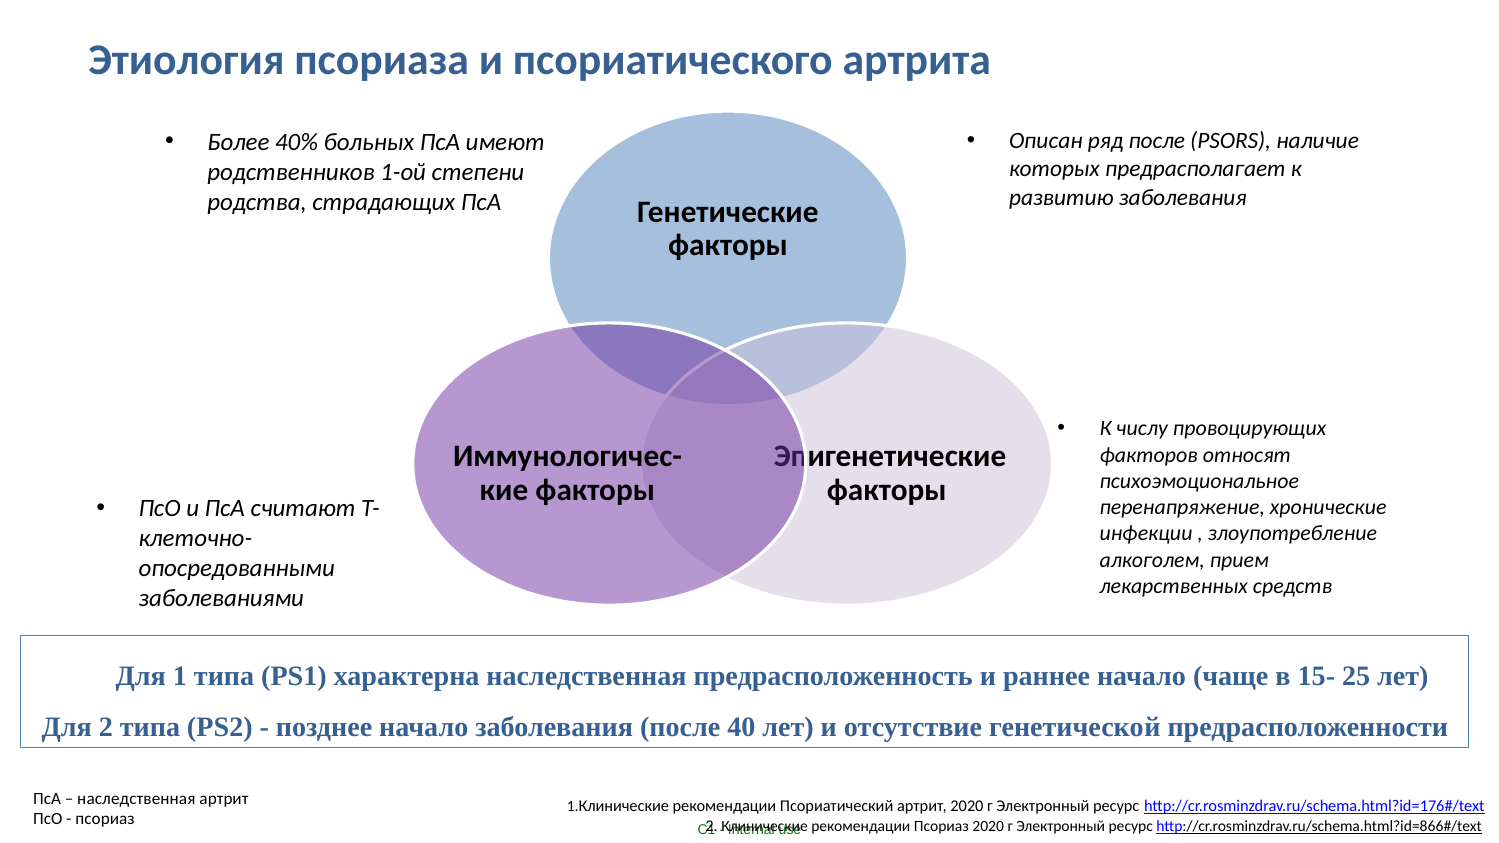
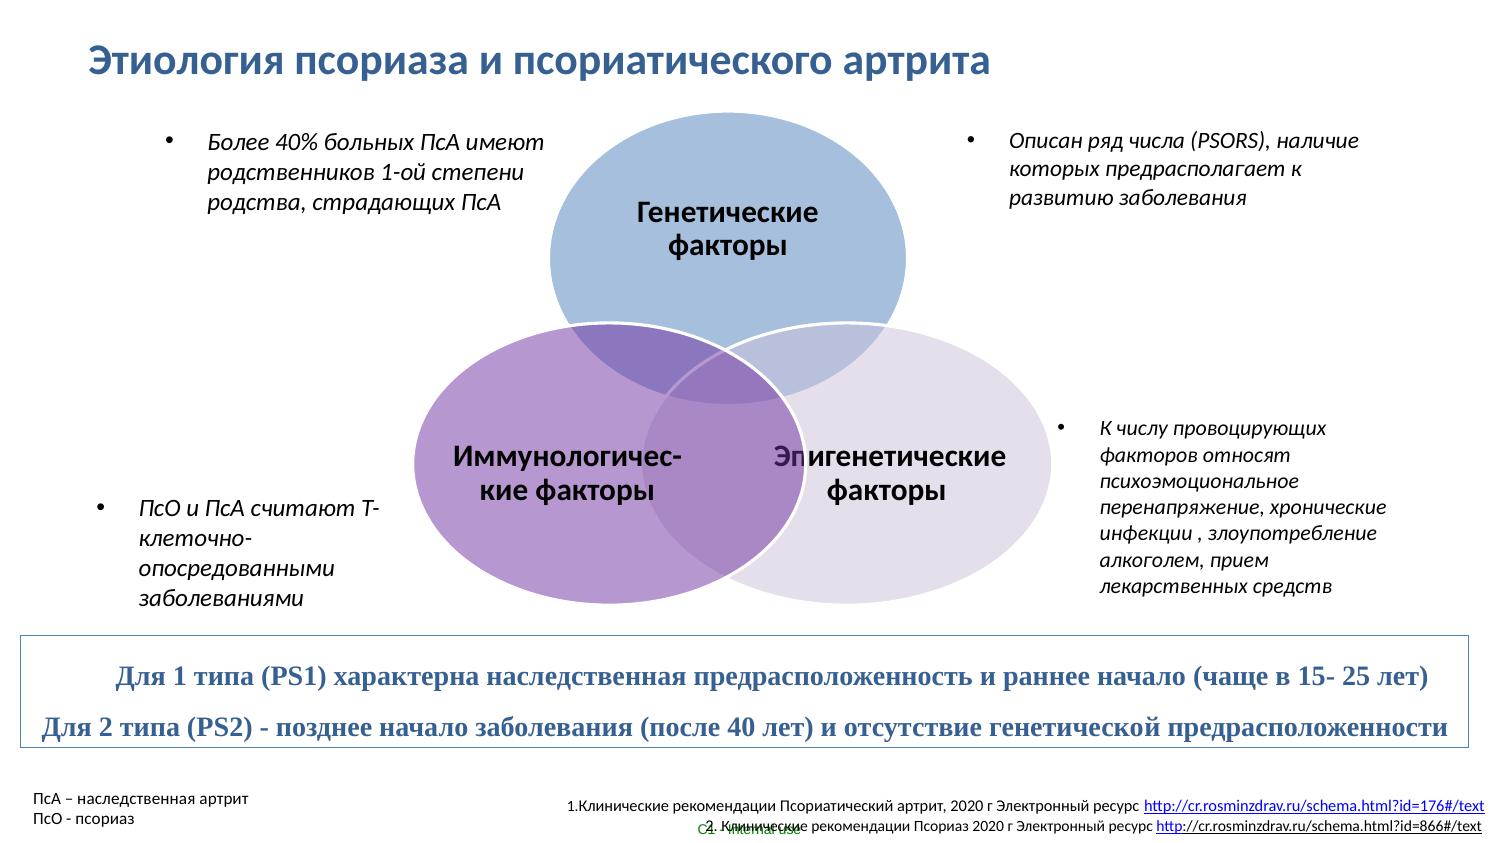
ряд после: после -> числа (1157, 141)
